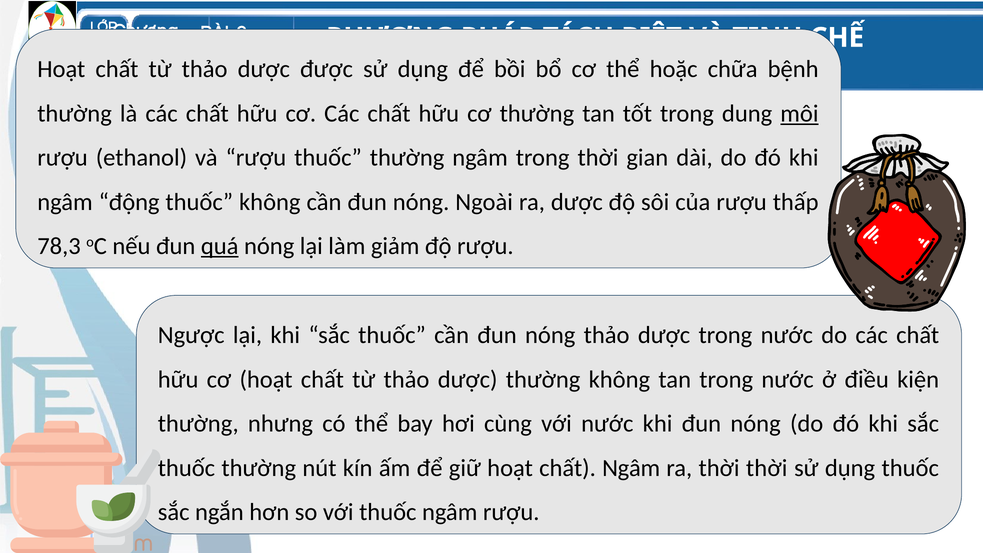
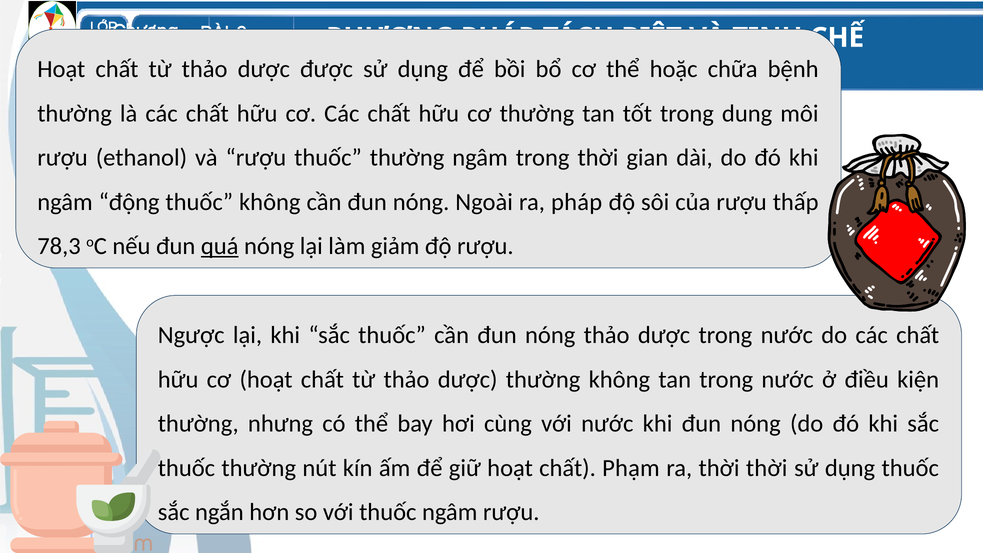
môi underline: present -> none (799, 113)
ra dược: dược -> pháp (577, 202)
chất Ngâm: Ngâm -> Phạm (631, 468)
